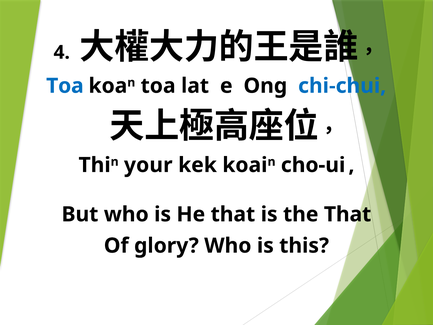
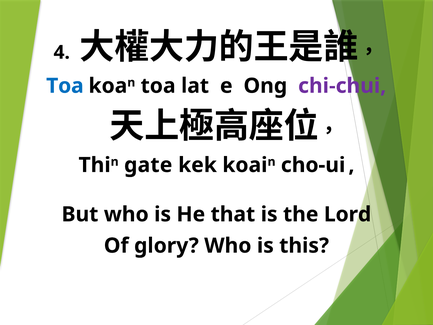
chi-chui colour: blue -> purple (342, 86)
your: your -> gate (148, 165)
the That: That -> Lord (348, 214)
